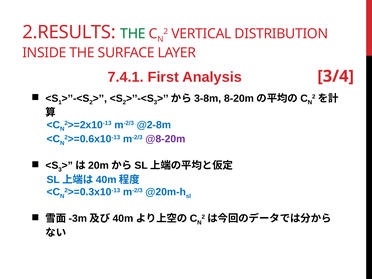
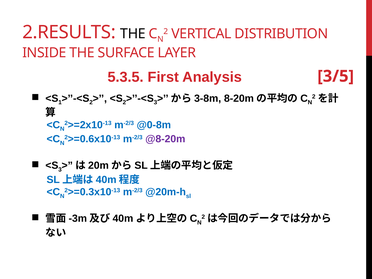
THE colour: green -> black (133, 34)
7.4.1: 7.4.1 -> 5.3.5 (126, 77)
3/4: 3/4 -> 3/5 (336, 76)
@2-8m: @2-8m -> @0-8m (154, 125)
